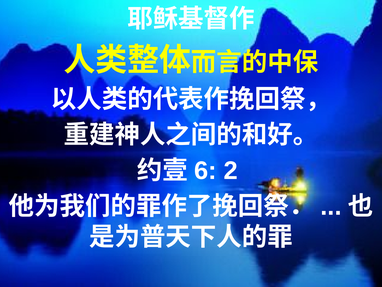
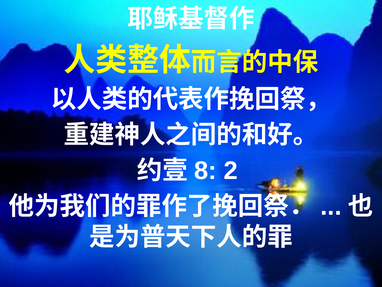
6: 6 -> 8 (205, 170)
